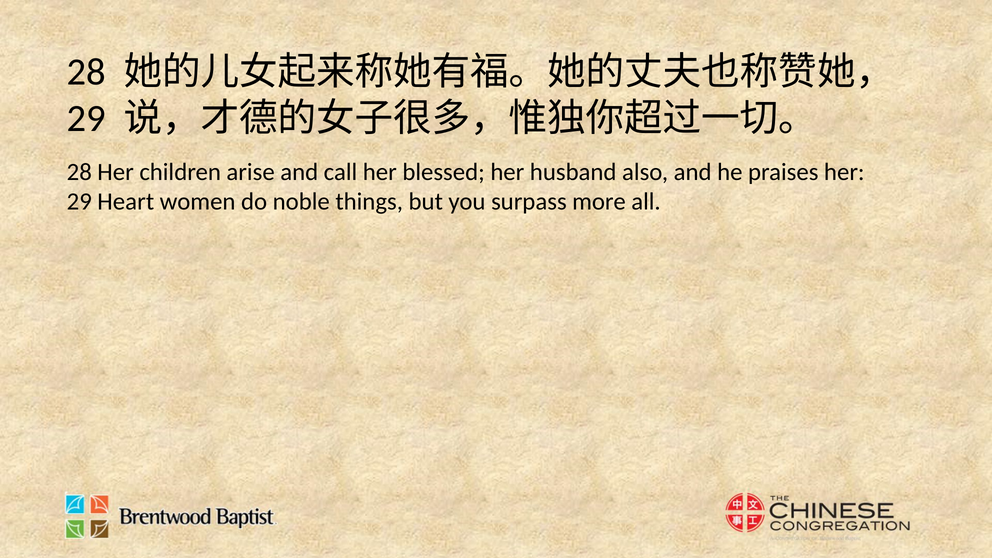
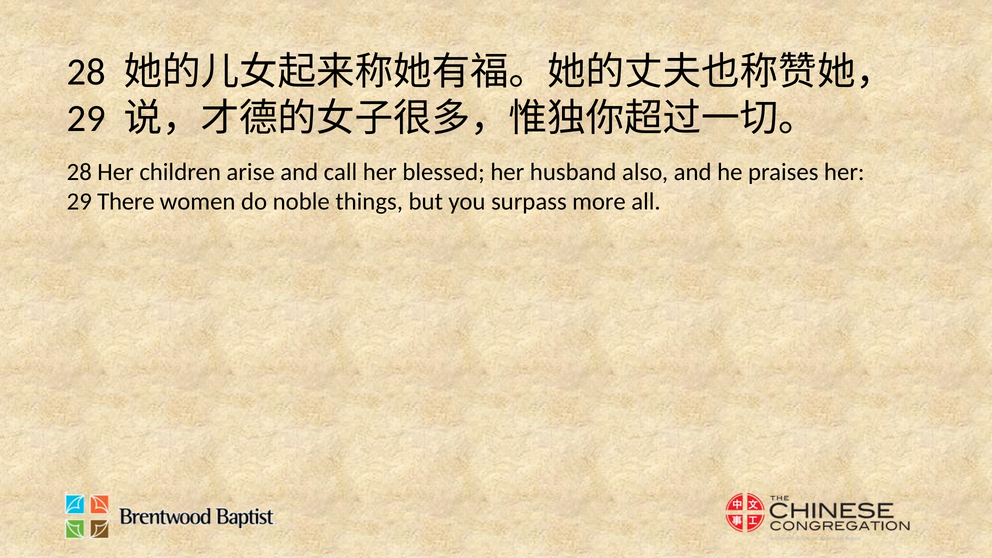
Heart: Heart -> There (126, 202)
